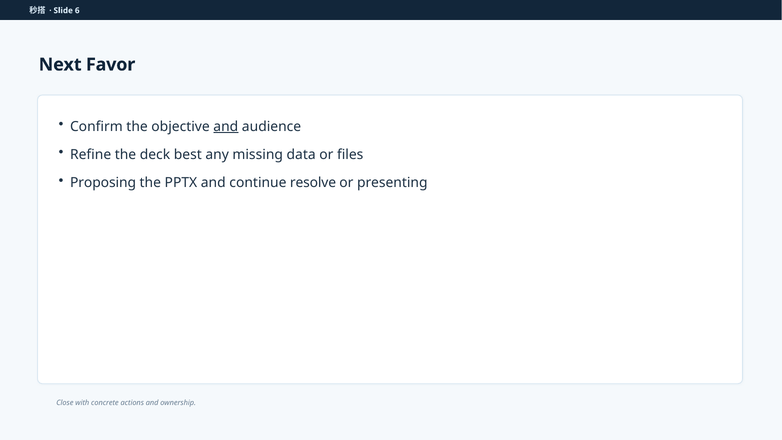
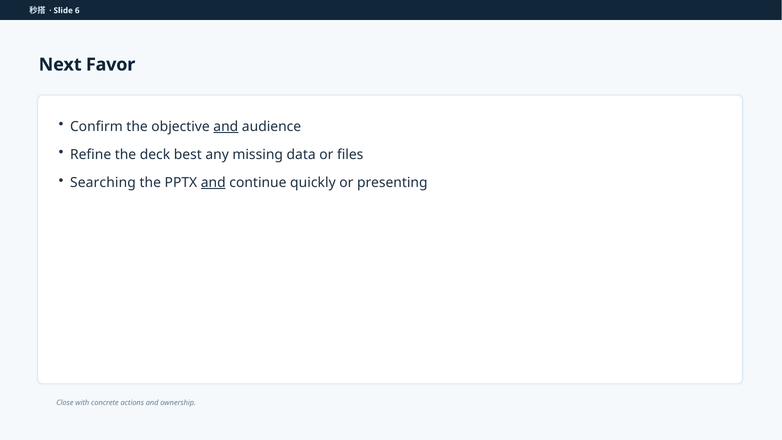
Proposing: Proposing -> Searching (103, 183)
and underline: none -> present (213, 183)
resolve: resolve -> quickly (313, 183)
